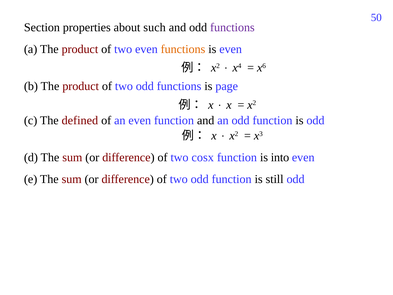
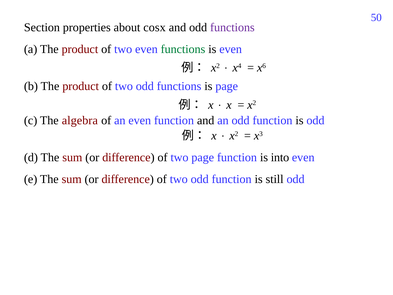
such: such -> cosx (155, 27)
functions colour: orange -> green (183, 49)
defined: defined -> algebra (80, 120)
two cosx: cosx -> page (203, 157)
